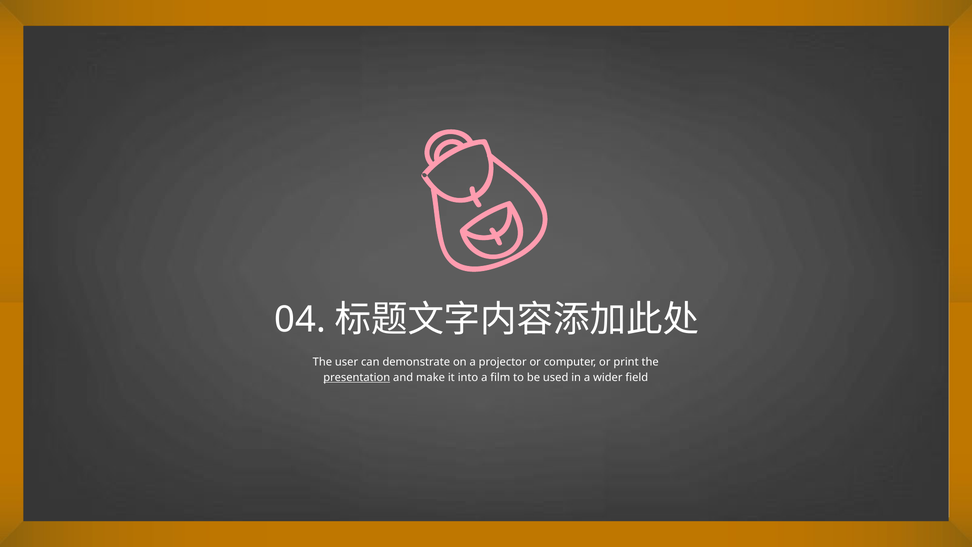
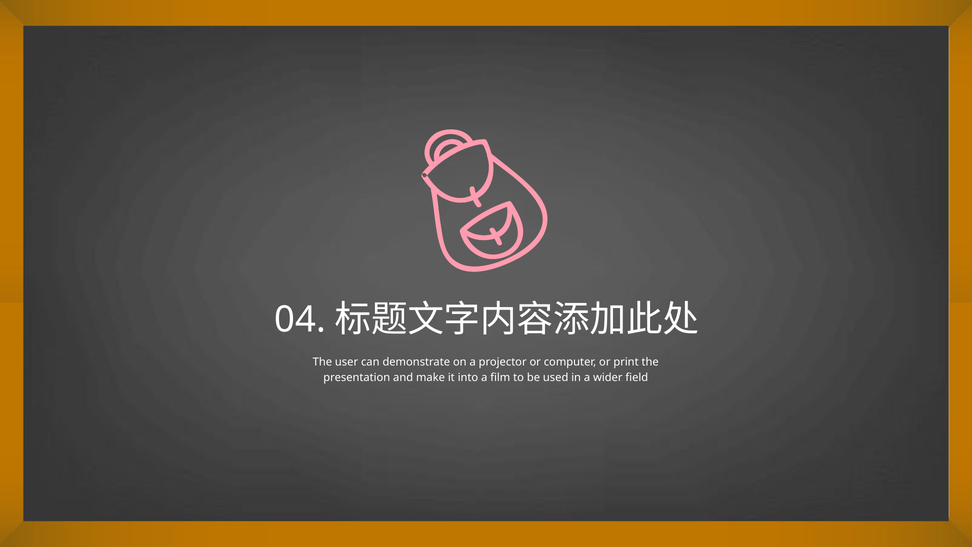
presentation underline: present -> none (357, 377)
